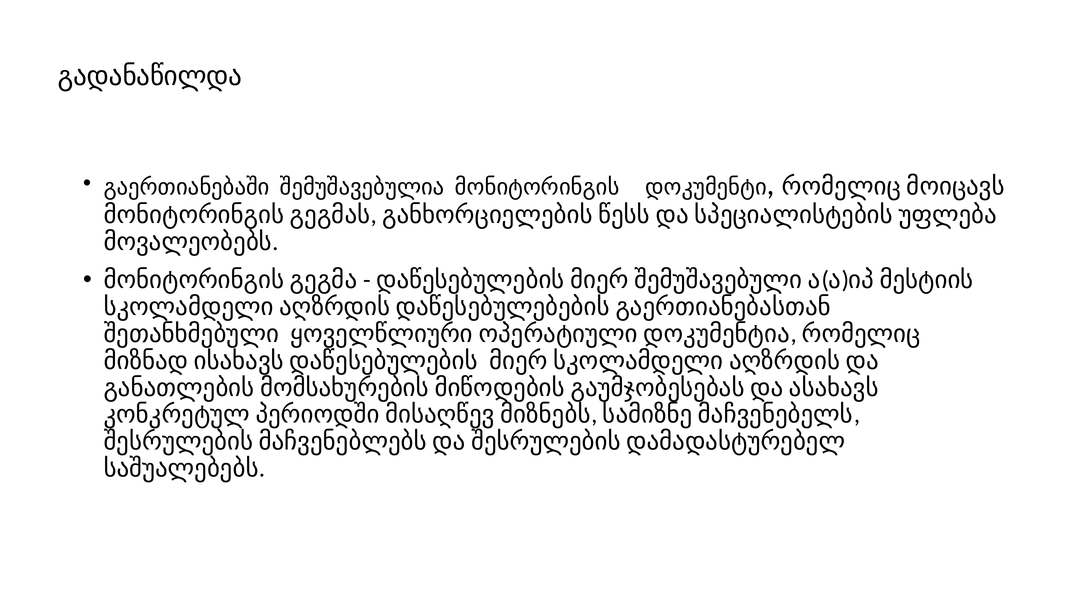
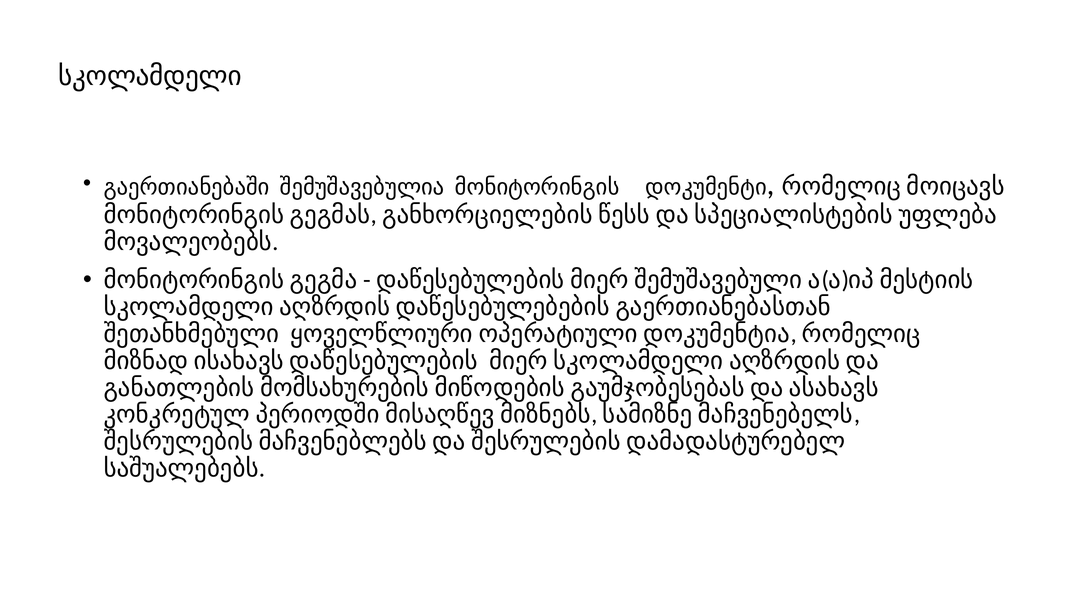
გადანაწილდა: გადანაწილდა -> სკოლამდელი (150, 76)
